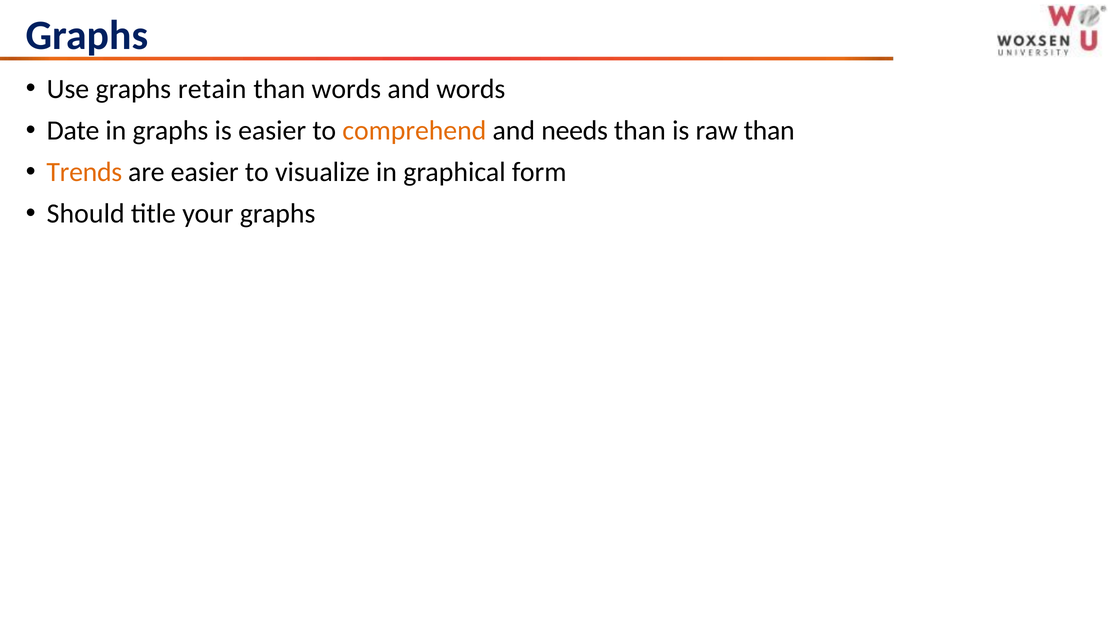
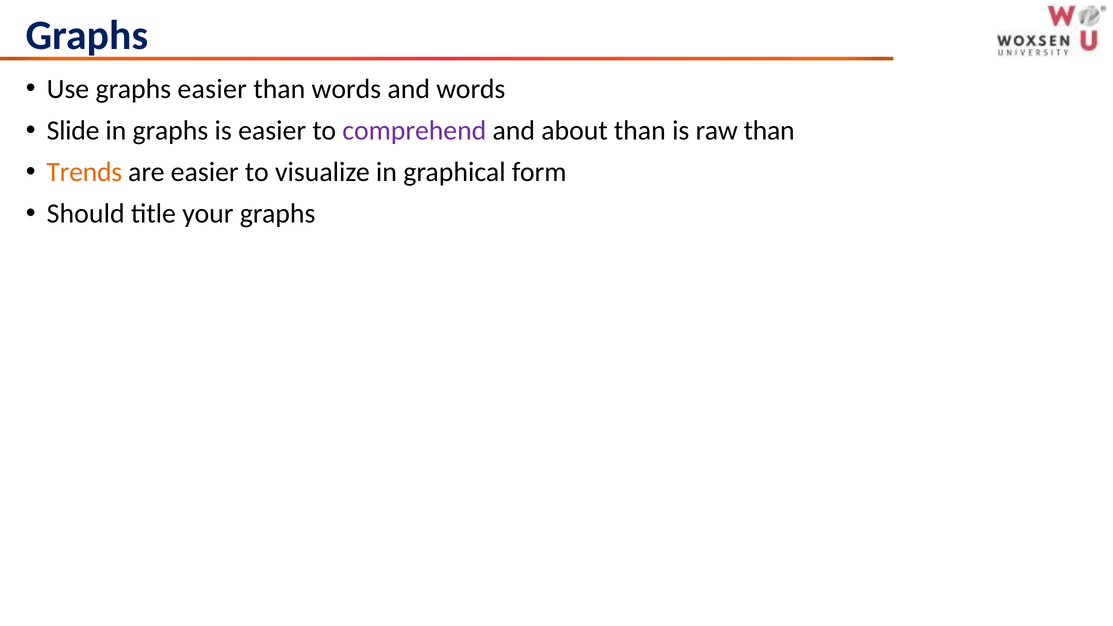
graphs retain: retain -> easier (212, 89)
Date: Date -> Slide (73, 130)
comprehend colour: orange -> purple (414, 130)
needs: needs -> about (575, 130)
